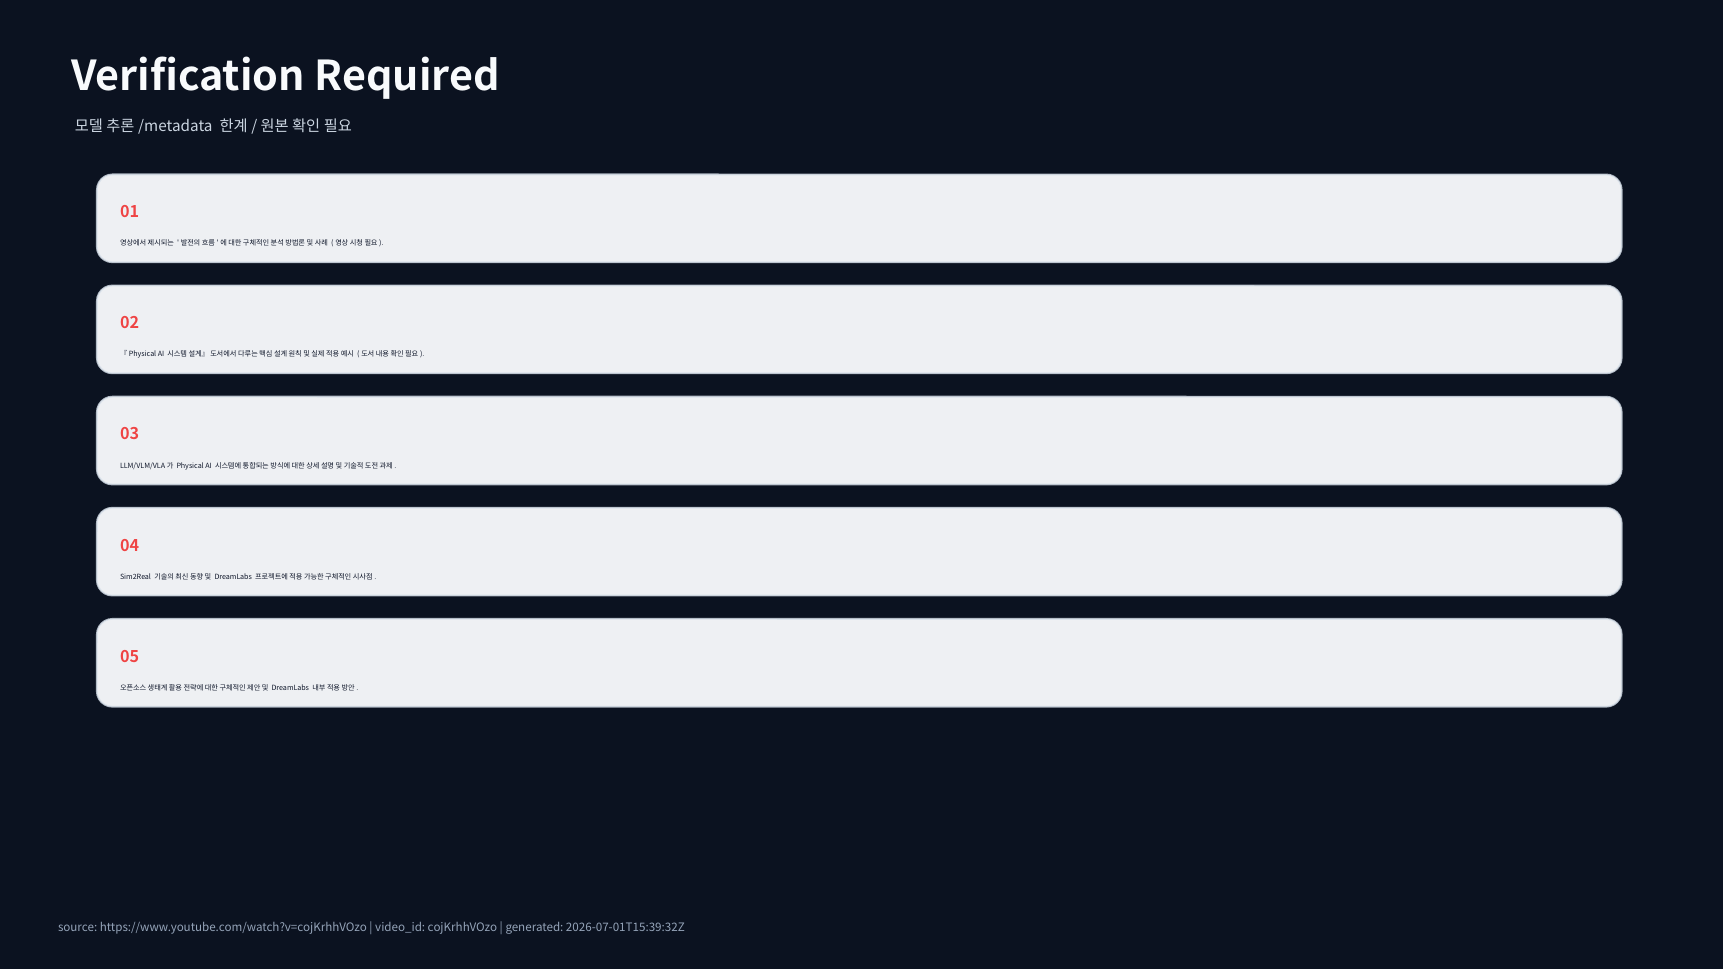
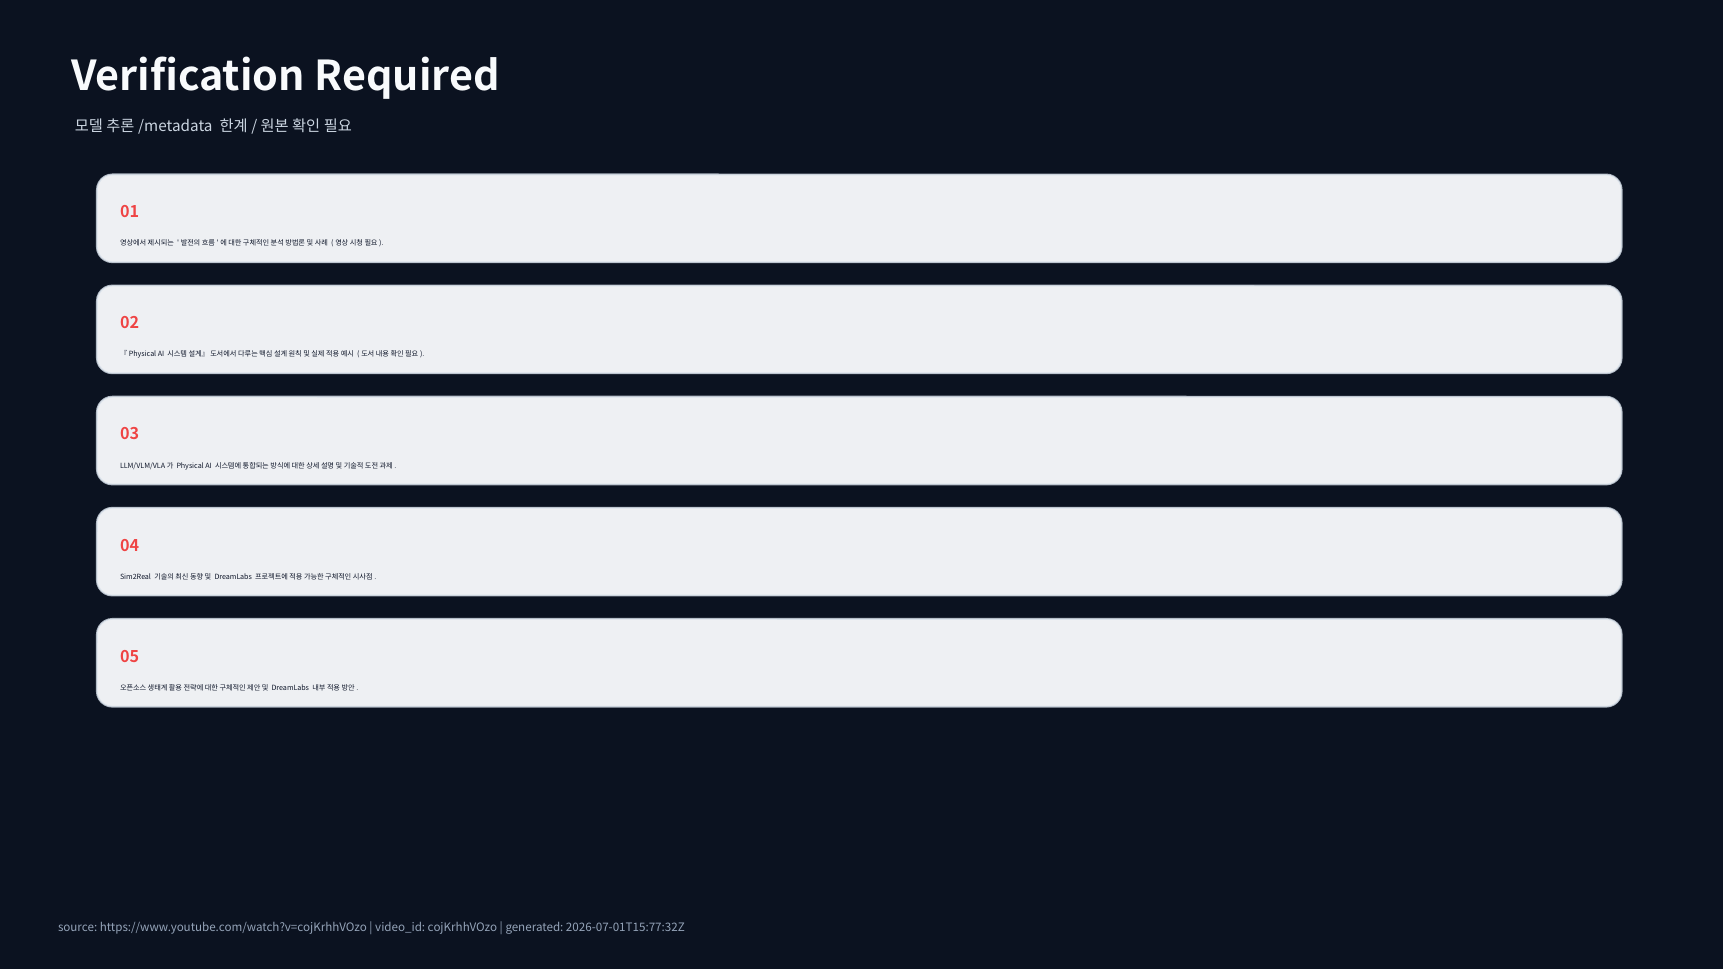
2026-07-01T15:39:32Z: 2026-07-01T15:39:32Z -> 2026-07-01T15:77:32Z (625, 928)
